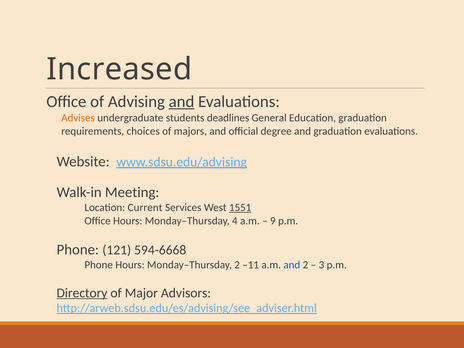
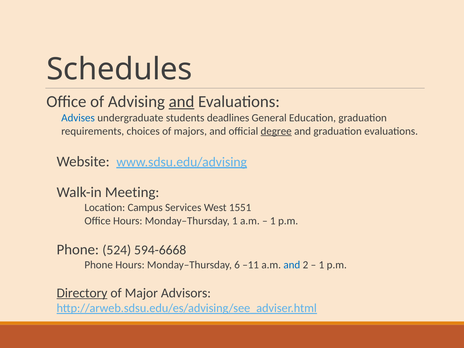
Increased: Increased -> Schedules (119, 69)
Advises colour: orange -> blue (78, 118)
degree underline: none -> present (276, 131)
Current: Current -> Campus (145, 208)
1551 underline: present -> none (240, 208)
Monday–Thursday 4: 4 -> 1 (235, 221)
9: 9 -> 1 (273, 221)
121: 121 -> 524 (117, 250)
Monday–Thursday 2: 2 -> 6 (237, 265)
3: 3 -> 1 (321, 265)
